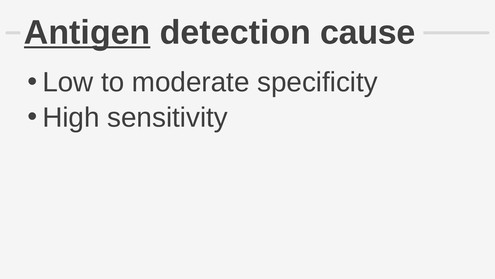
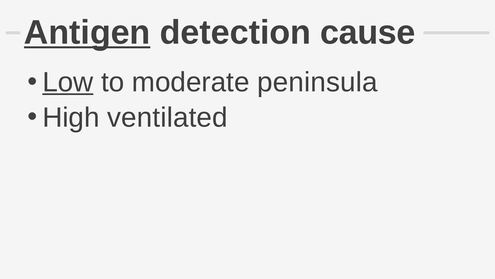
Low underline: none -> present (68, 82)
specificity: specificity -> peninsula (317, 82)
sensitivity: sensitivity -> ventilated (167, 117)
